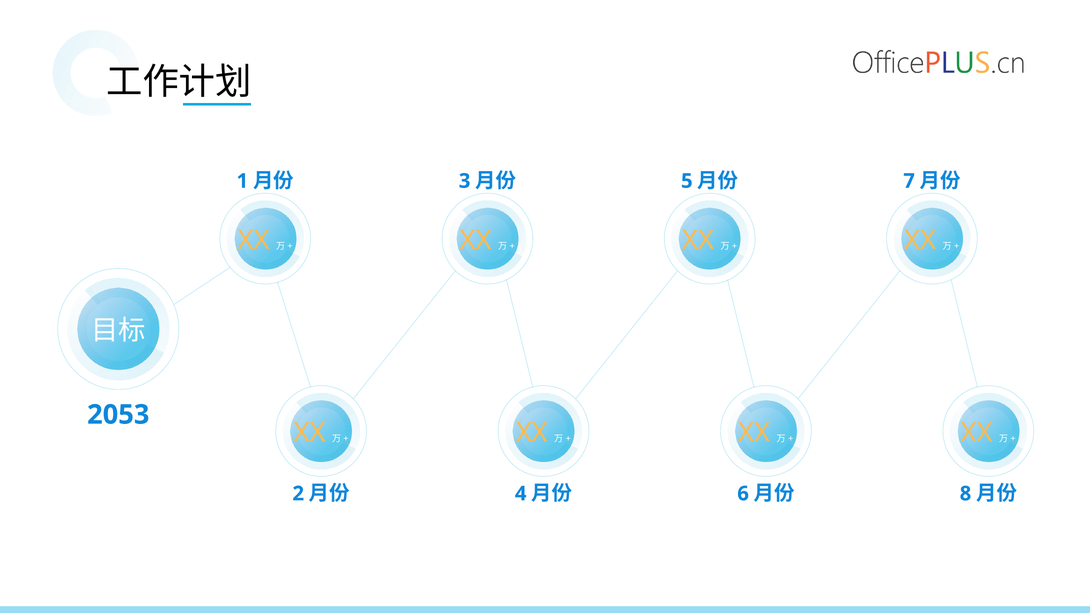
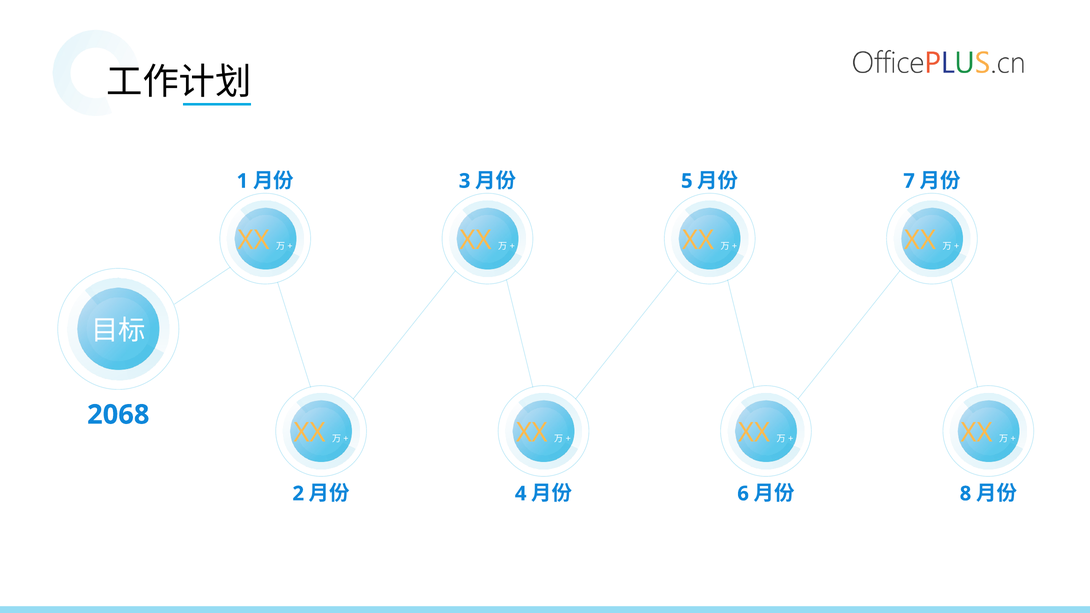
2053: 2053 -> 2068 (118, 415)
